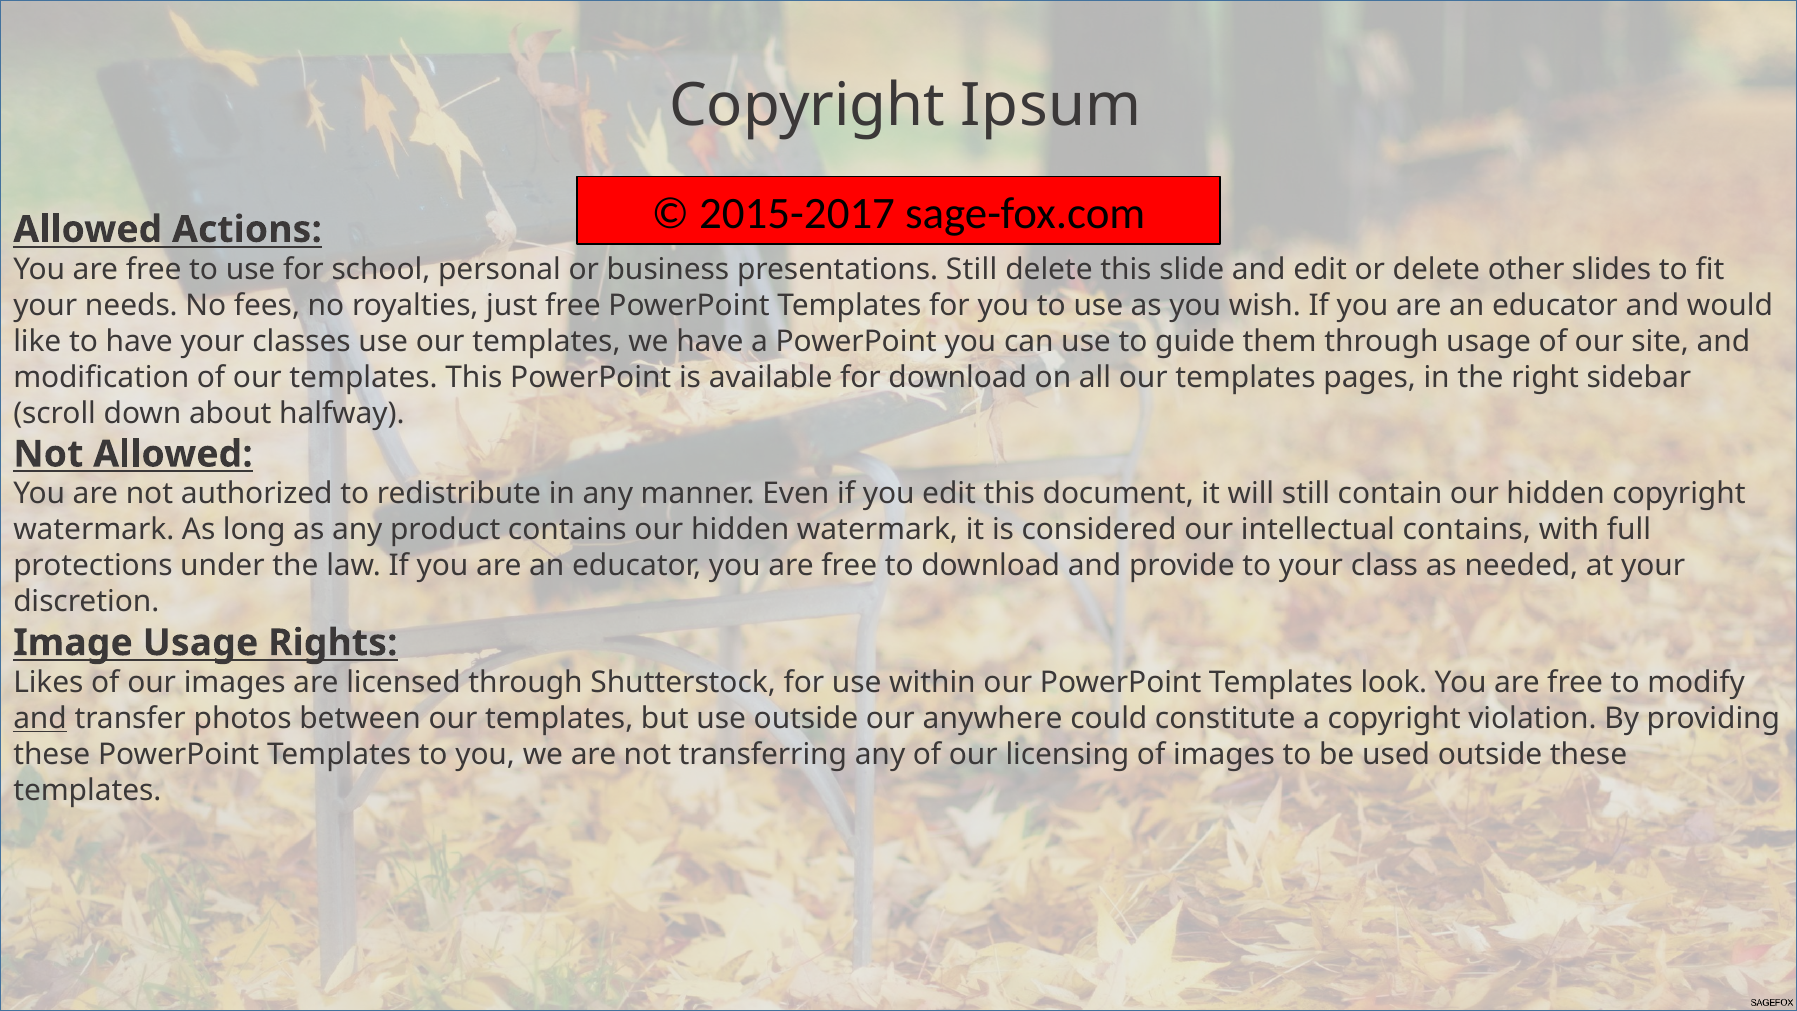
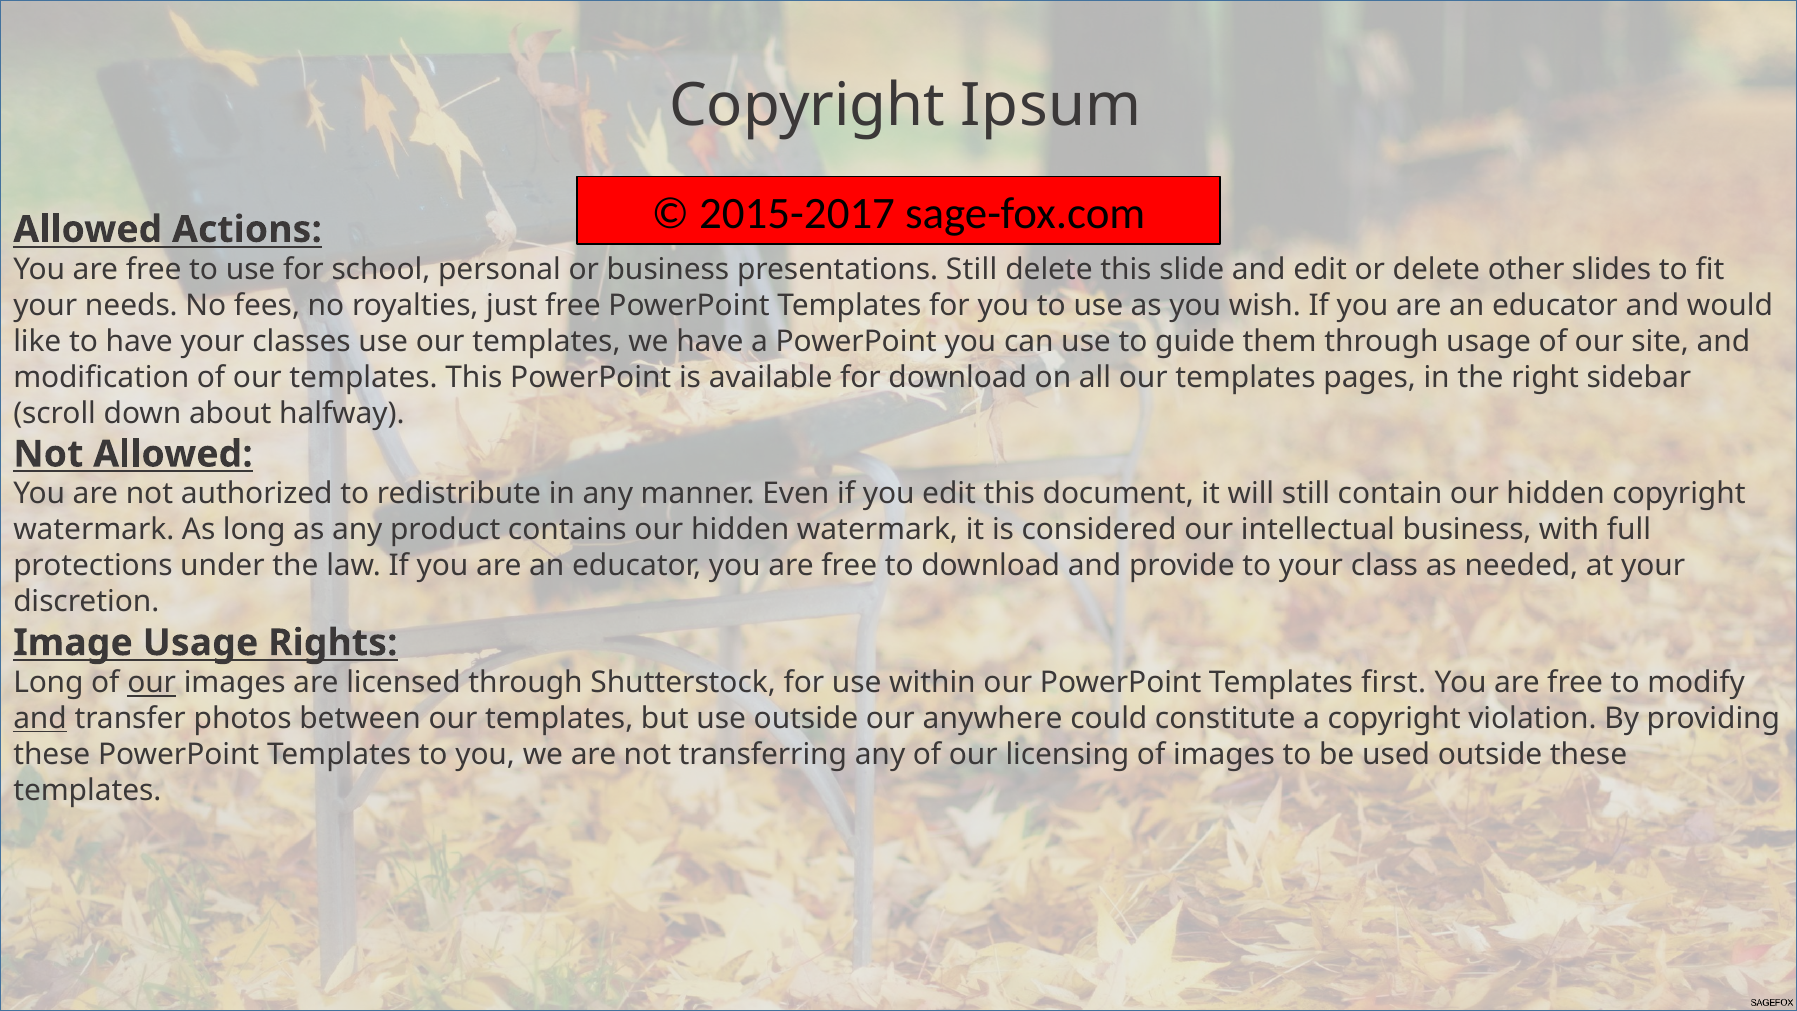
intellectual contains: contains -> business (1467, 530)
Likes: Likes -> Long (48, 683)
our underline: none -> present (152, 683)
look: look -> first (1394, 683)
